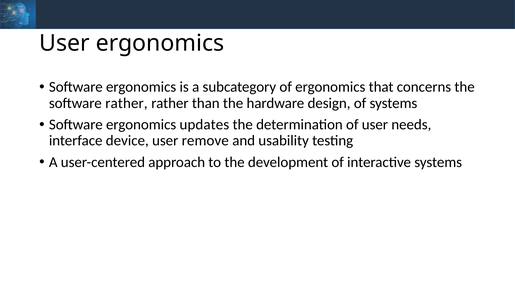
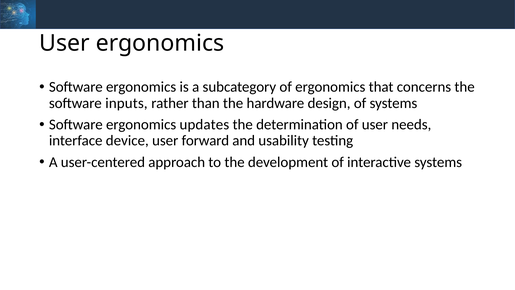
software rather: rather -> inputs (126, 103)
remove: remove -> forward (205, 141)
